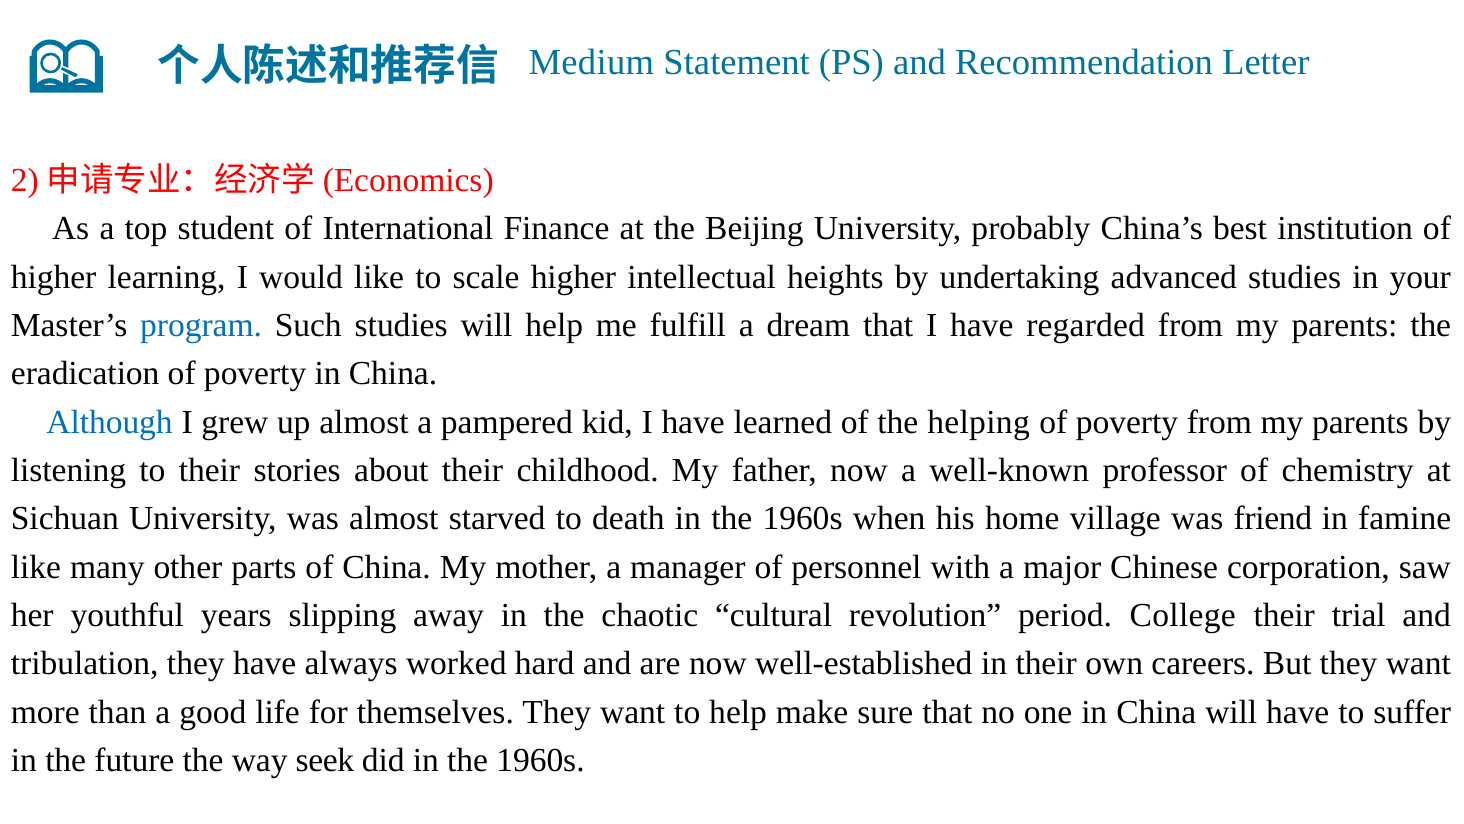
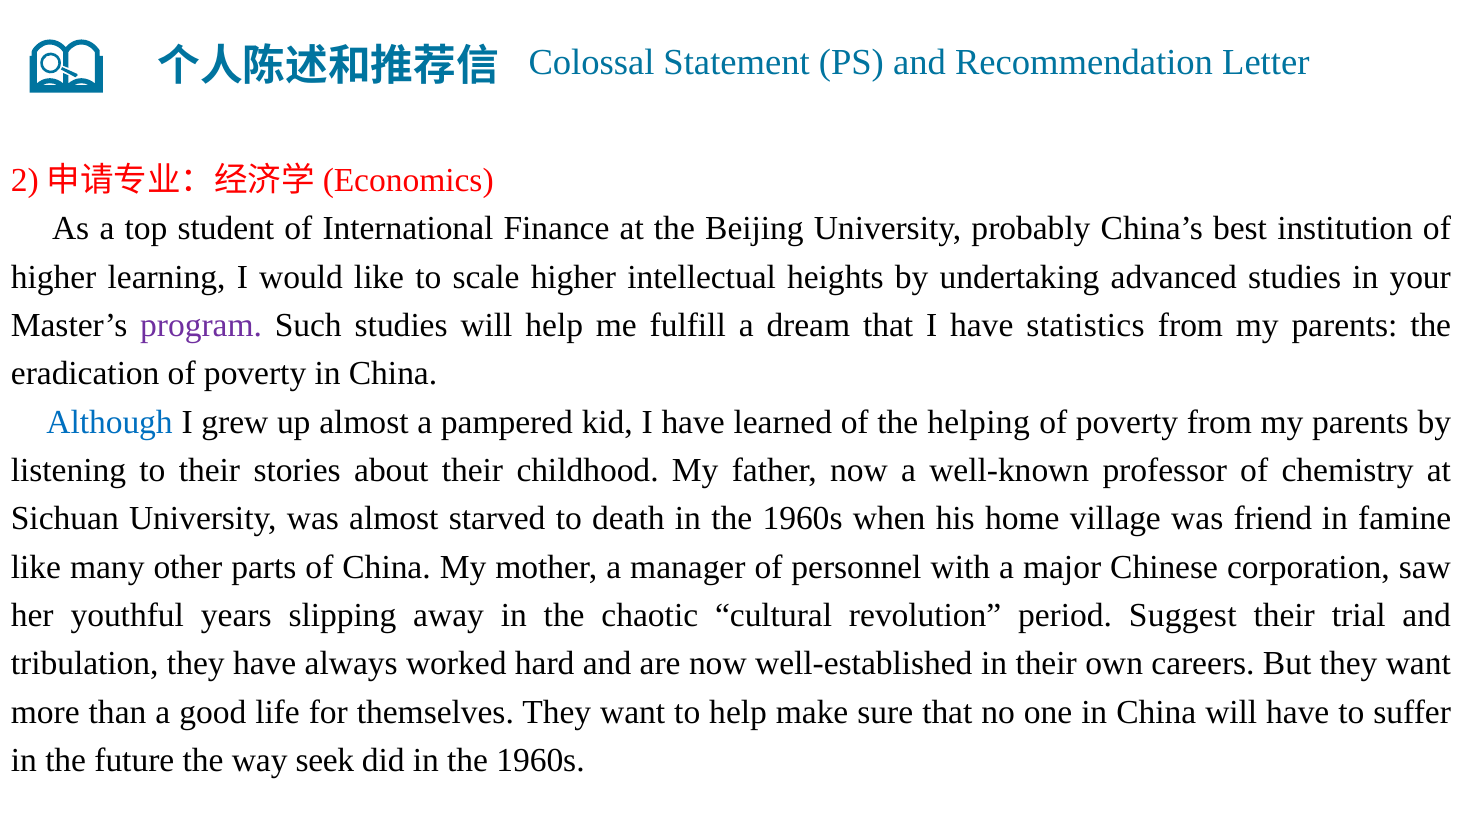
Medium: Medium -> Colossal (591, 62)
program colour: blue -> purple (201, 325)
regarded: regarded -> statistics (1086, 325)
College: College -> Suggest (1183, 615)
